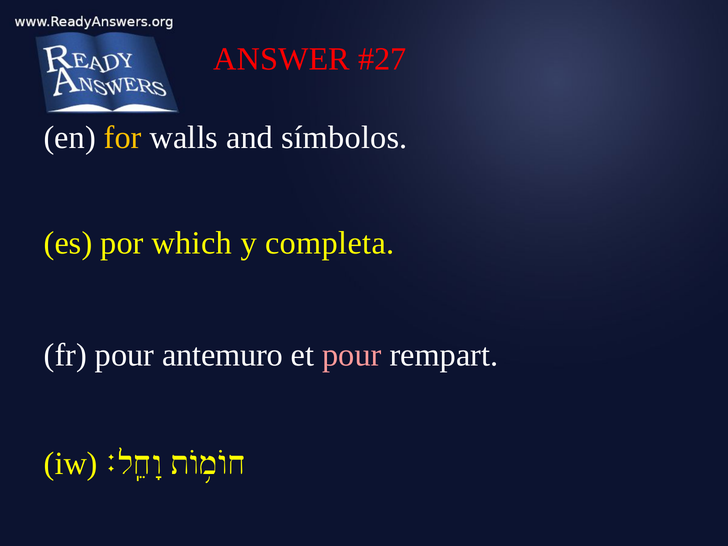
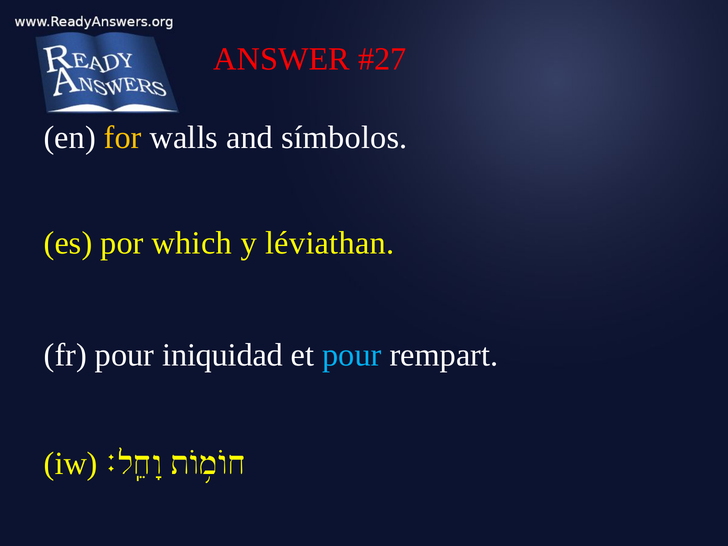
completa: completa -> léviathan (330, 243)
antemuro: antemuro -> iniquidad (223, 355)
pour colour: pink -> light blue (352, 355)
